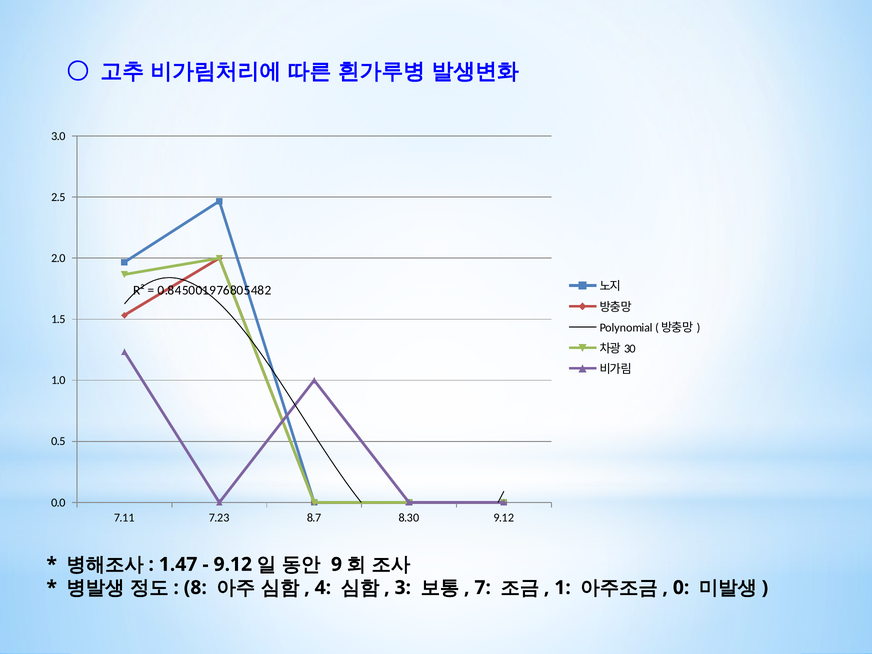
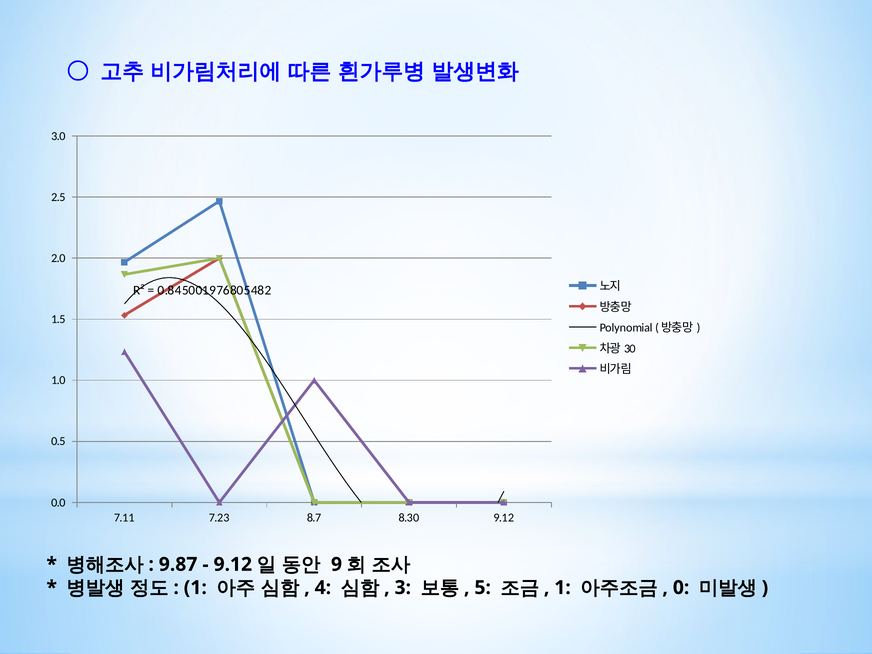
1.47: 1.47 -> 9.87 (178, 564)
8: 8 -> 1 (195, 588)
7: 7 -> 5 (483, 588)
